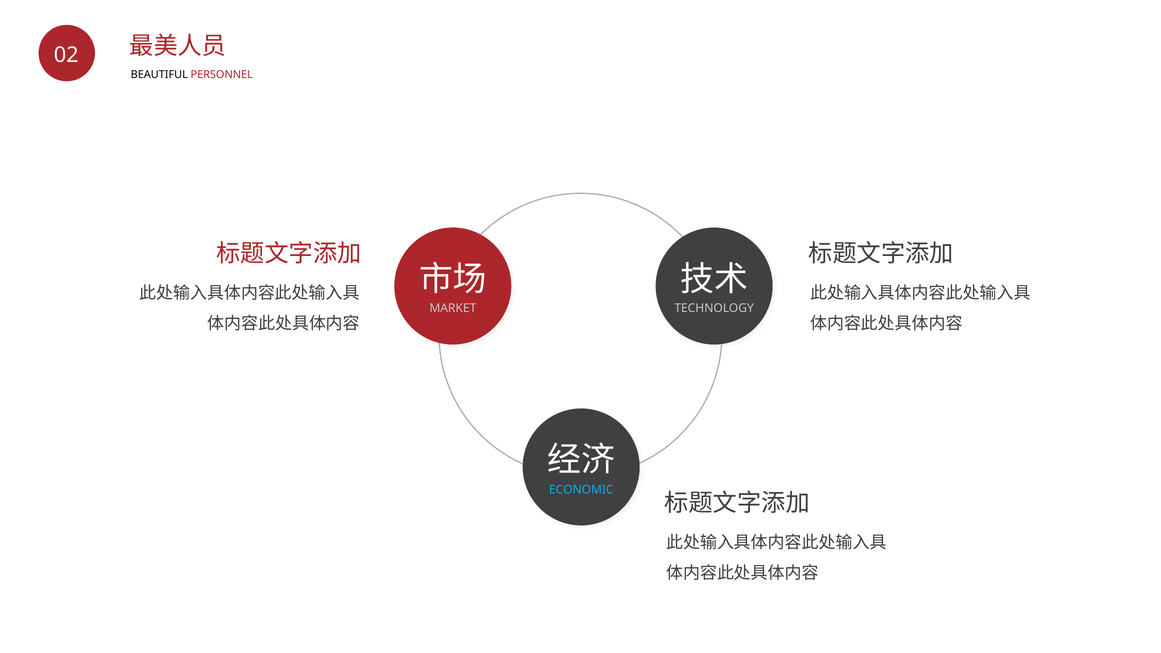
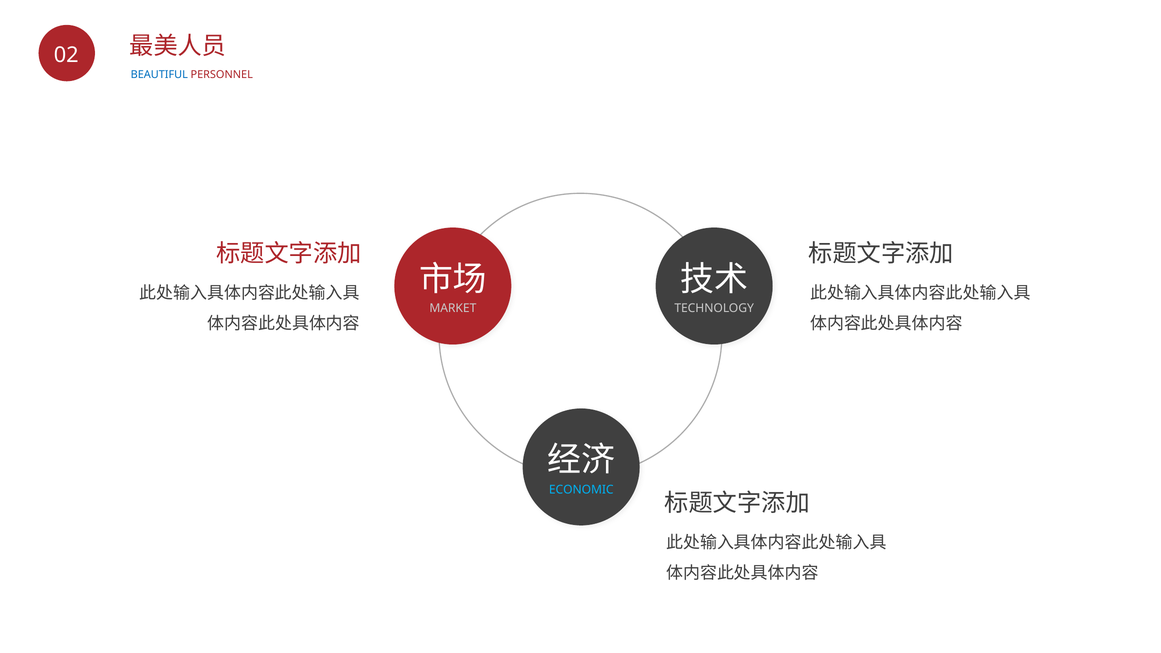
BEAUTIFUL colour: black -> blue (159, 75)
